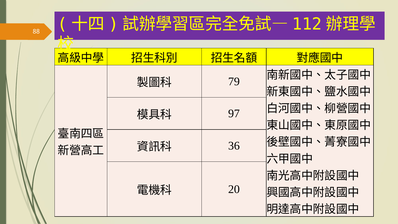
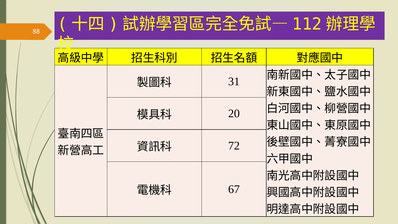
79: 79 -> 31 (234, 81)
97: 97 -> 20 (234, 114)
36: 36 -> 72 (234, 146)
20: 20 -> 67 (234, 189)
